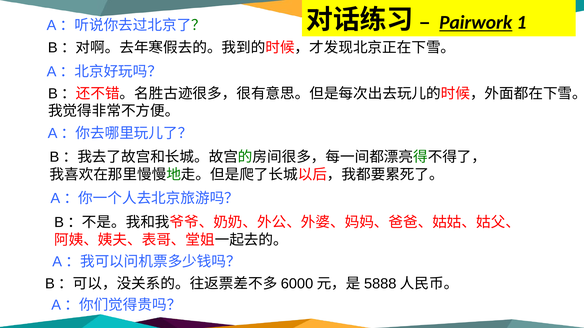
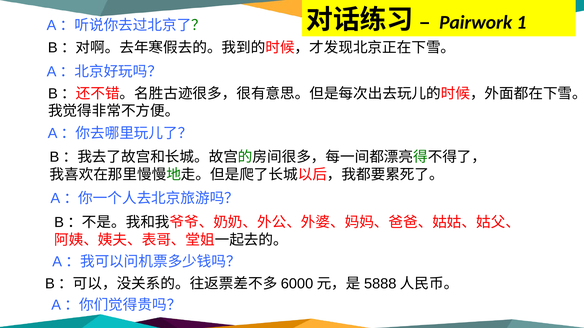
Pairwork underline: present -> none (476, 22)
